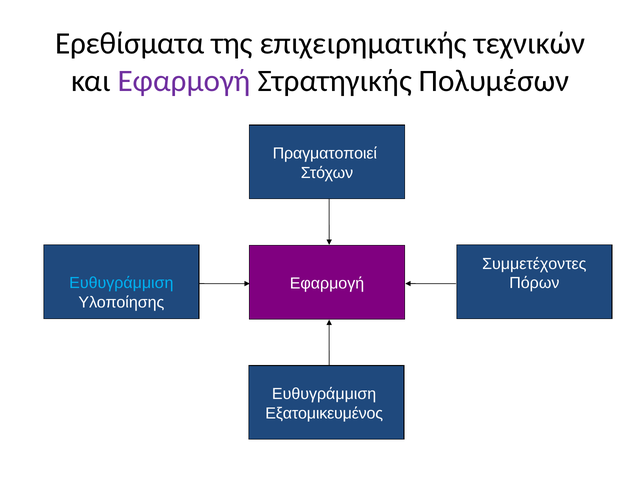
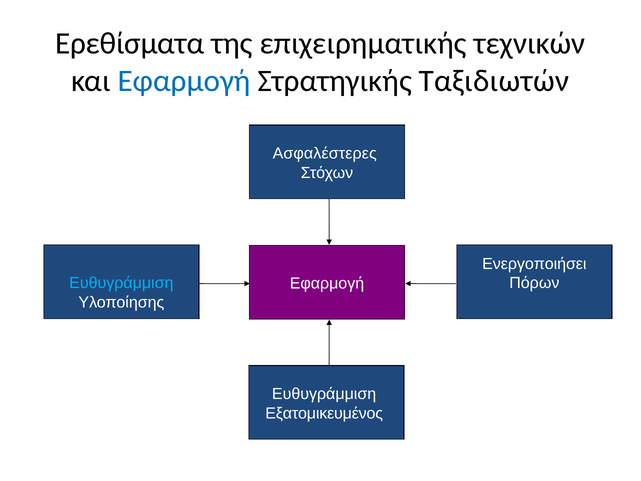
Εφαρμογή colour: purple -> blue (184, 81)
Πολυμέσων: Πολυμέσων -> Ταξιδιωτών (494, 81)
Πραγματοποιεί: Πραγματοποιεί -> Ασφαλέστερες (325, 153)
Συμμετέχοντες: Συμμετέχοντες -> Ενεργοποιήσει (534, 264)
